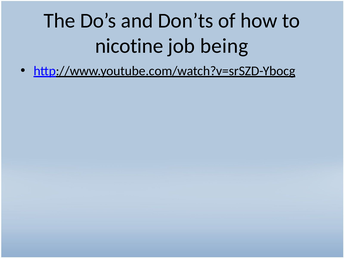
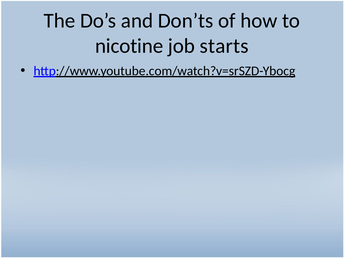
being: being -> starts (224, 46)
